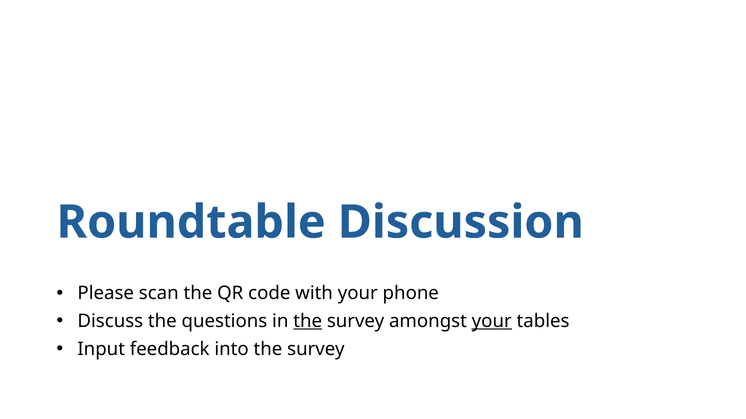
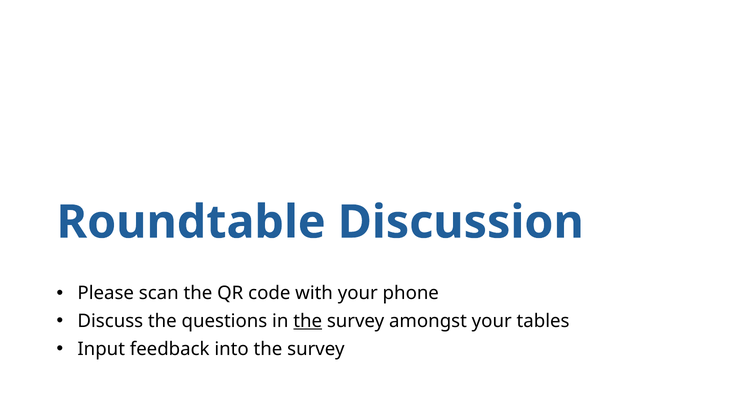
your underline: present -> none (492, 322)
